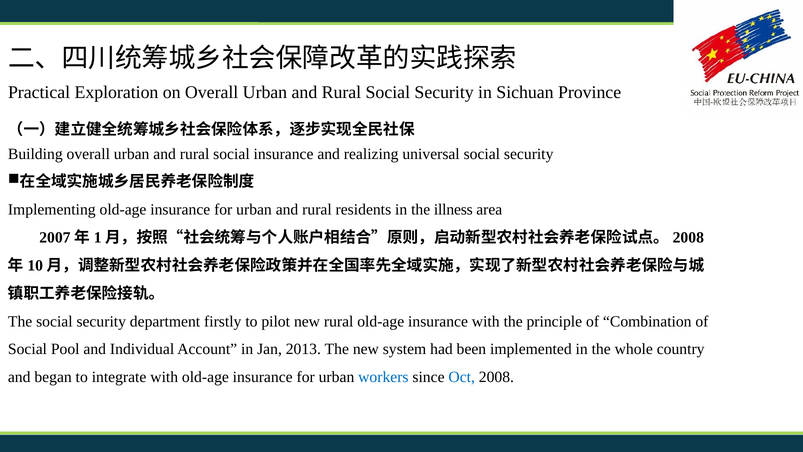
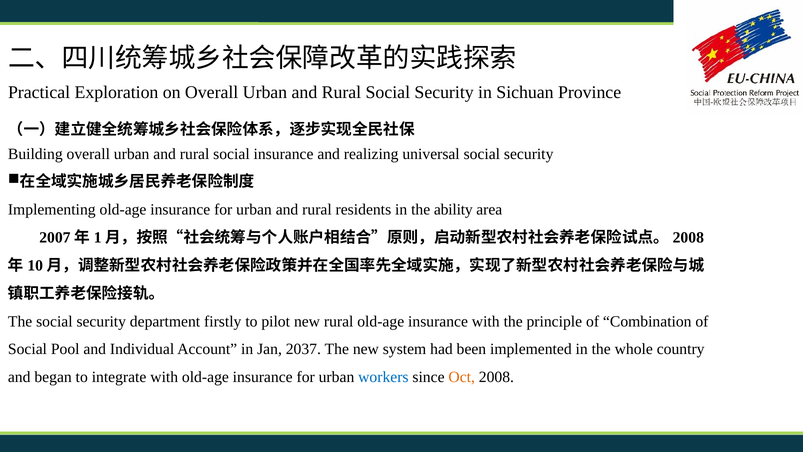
illness: illness -> ability (453, 210)
2013: 2013 -> 2037 (303, 349)
Oct colour: blue -> orange (462, 377)
